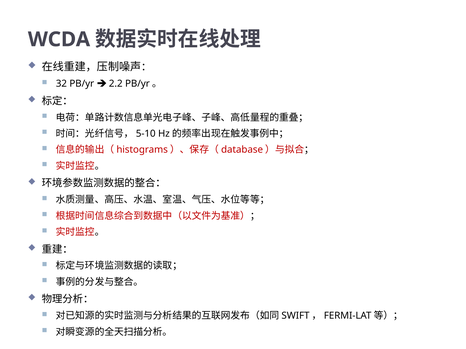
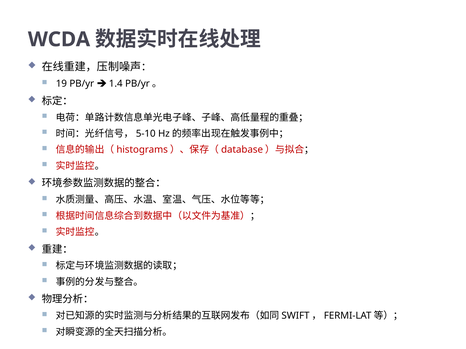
32: 32 -> 19 (61, 84)
2.2: 2.2 -> 1.4 (116, 84)
